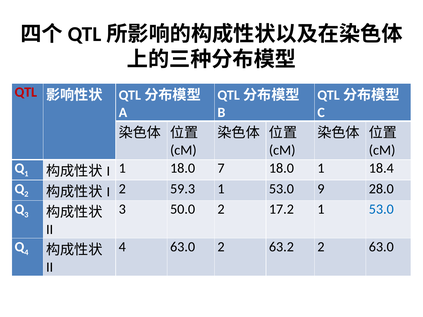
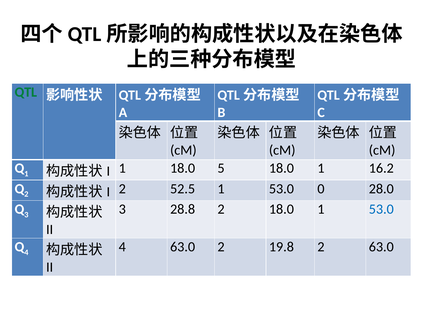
QTL colour: red -> green (26, 92)
7: 7 -> 5 (221, 168)
18.4: 18.4 -> 16.2 (381, 168)
59.3: 59.3 -> 52.5 (183, 189)
9: 9 -> 0 (321, 189)
50.0: 50.0 -> 28.8 (183, 209)
2 17.2: 17.2 -> 18.0 (281, 209)
63.2: 63.2 -> 19.8 (281, 247)
